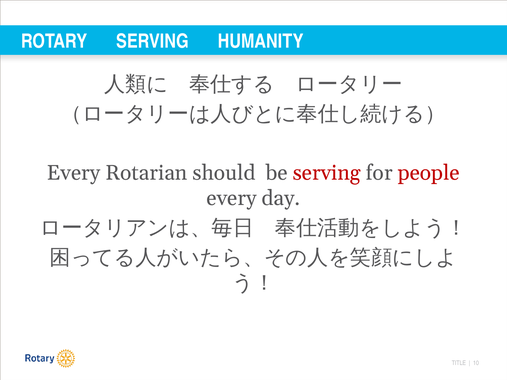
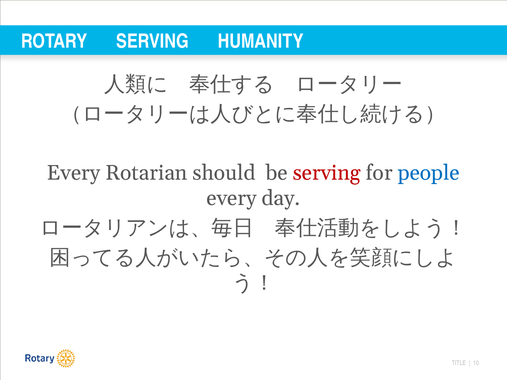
people colour: red -> blue (429, 173)
